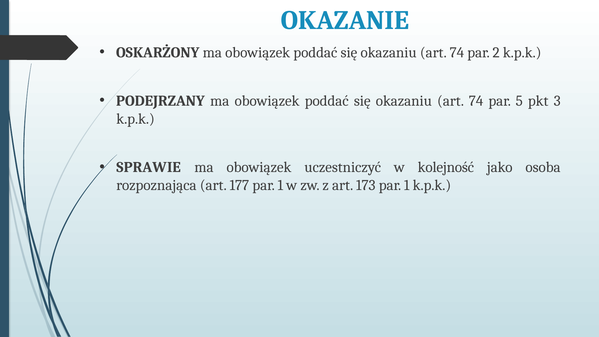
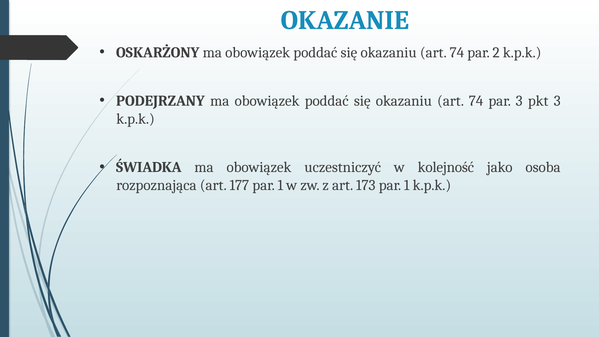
par 5: 5 -> 3 (519, 101)
SPRAWIE: SPRAWIE -> ŚWIADKA (149, 167)
